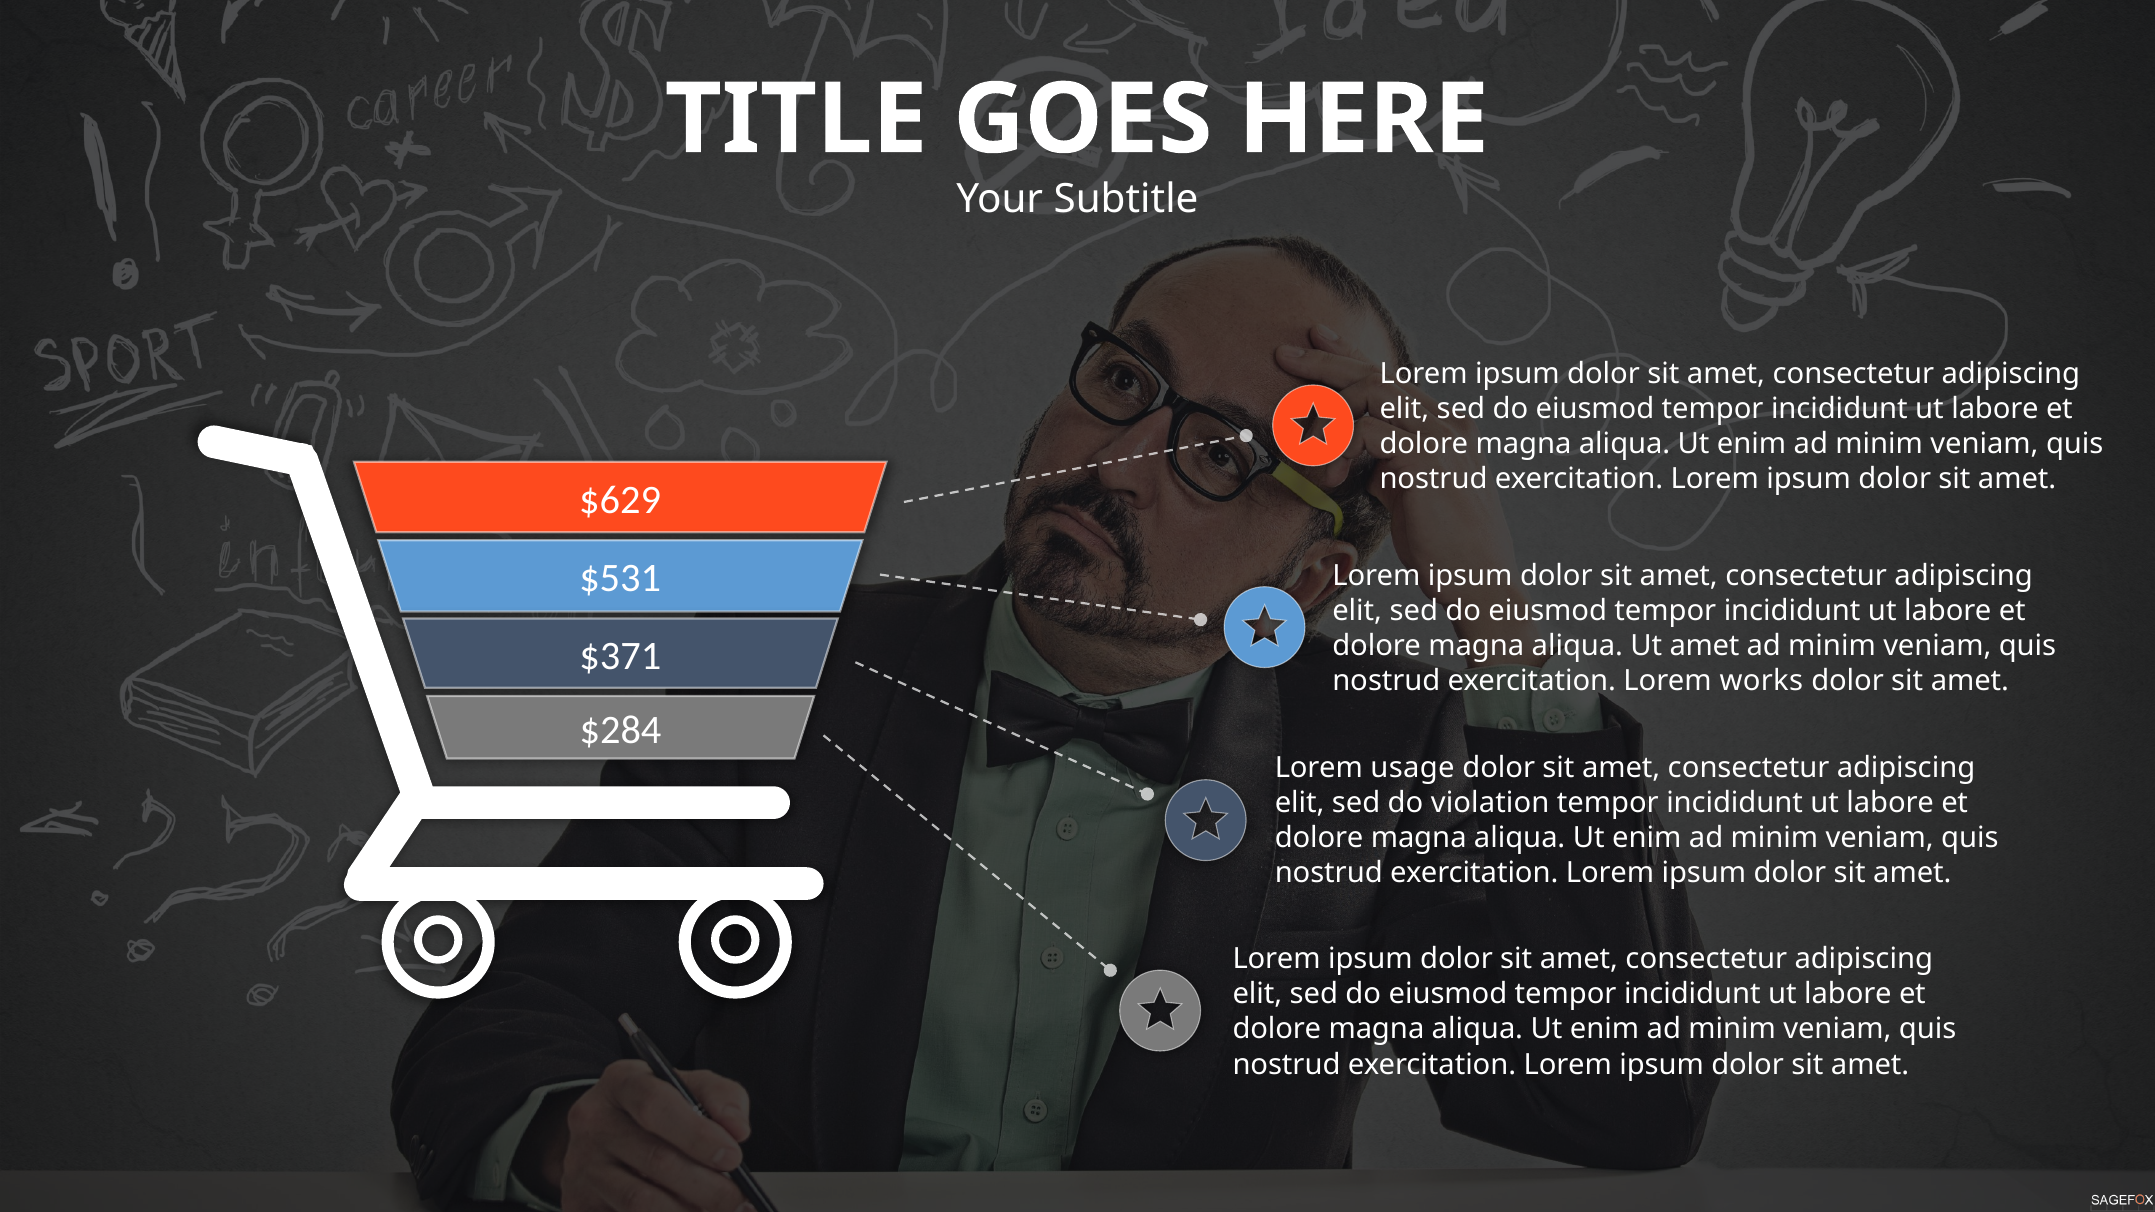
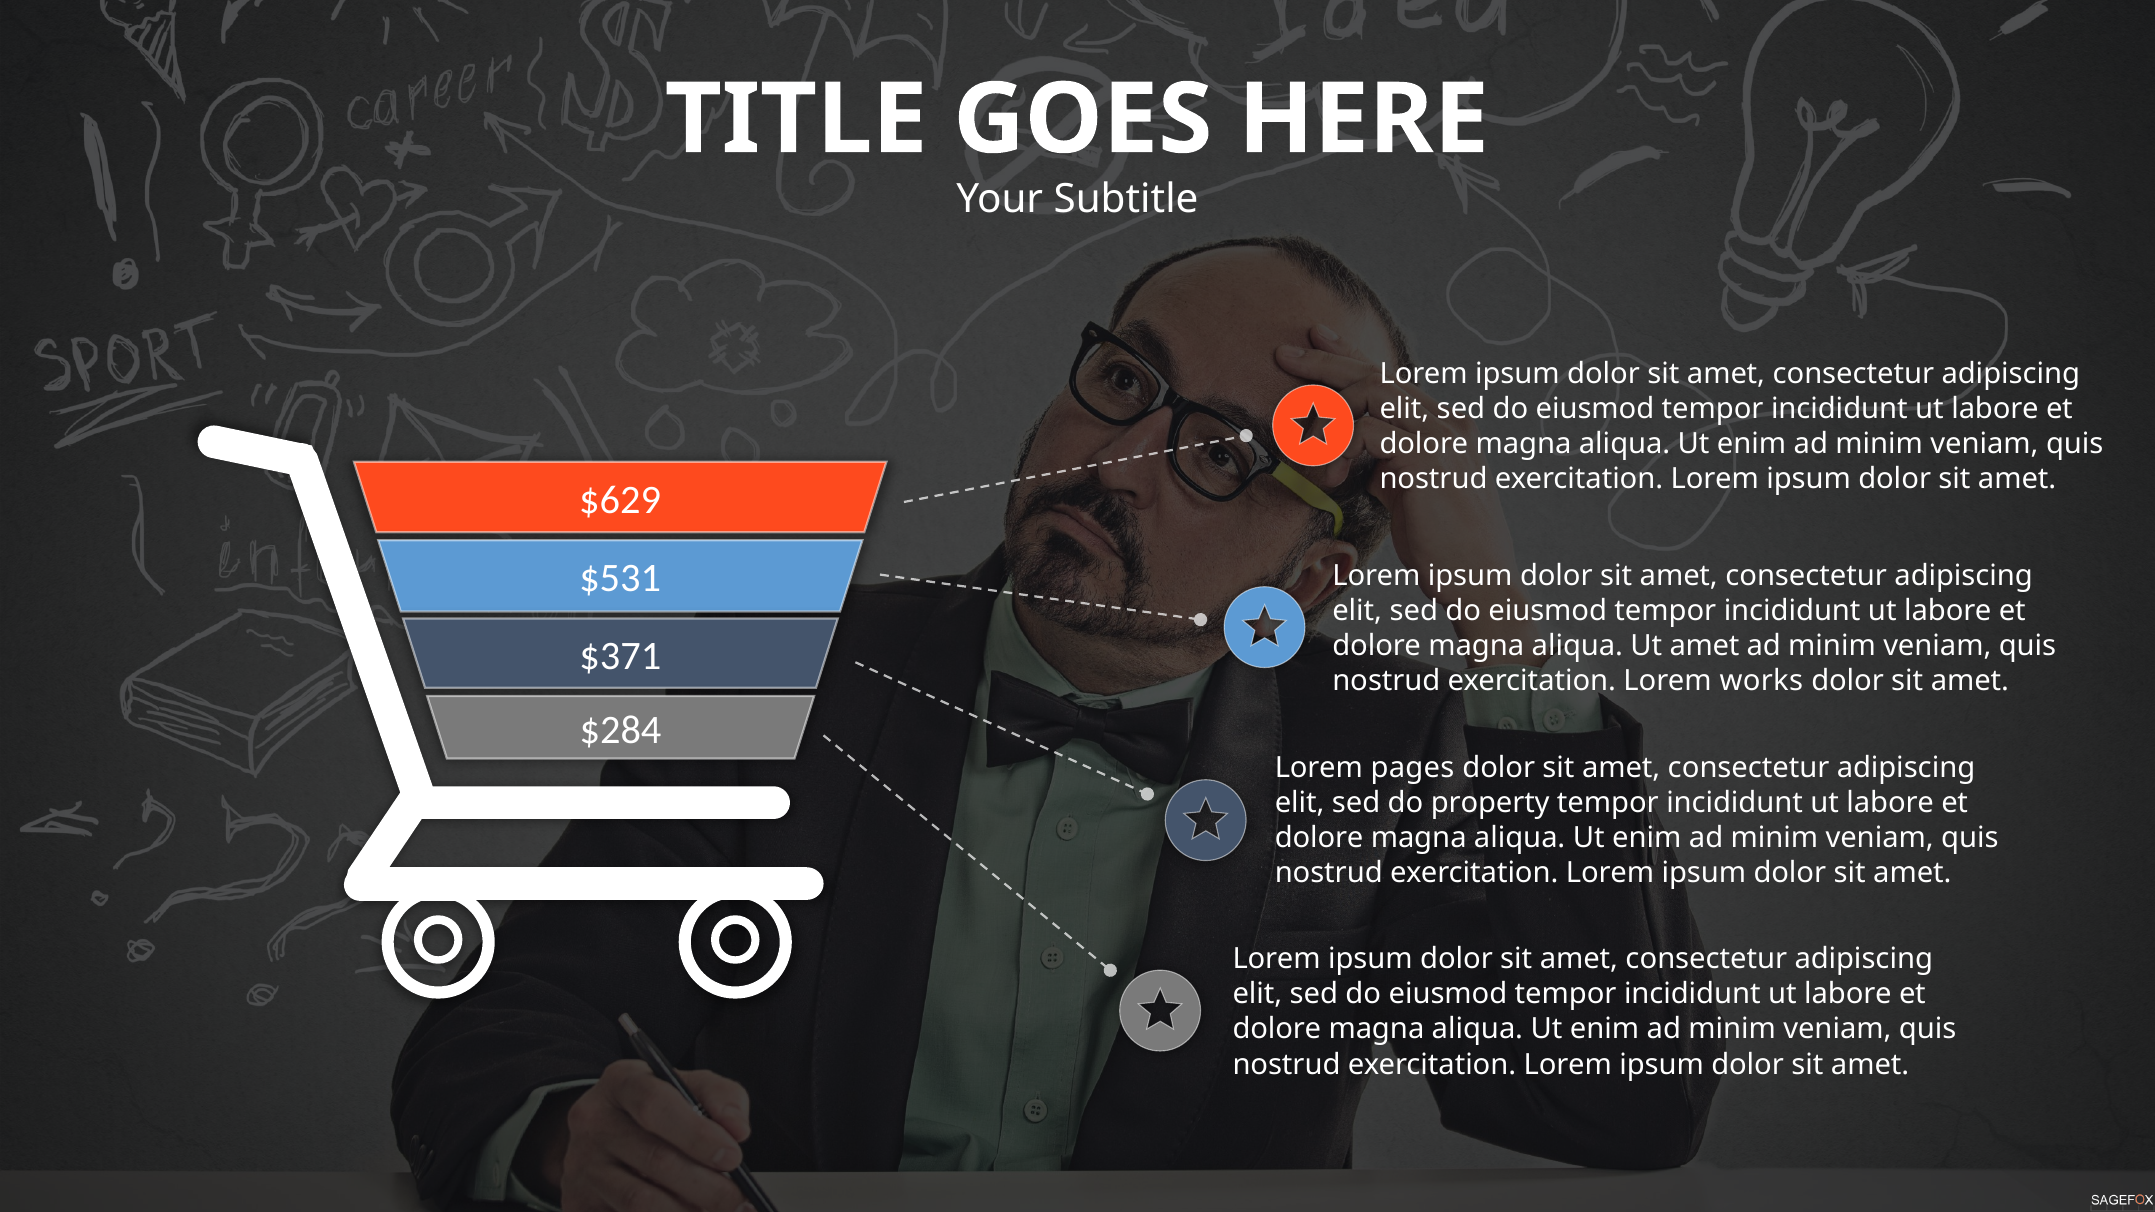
usage: usage -> pages (1412, 768)
violation: violation -> property (1490, 803)
